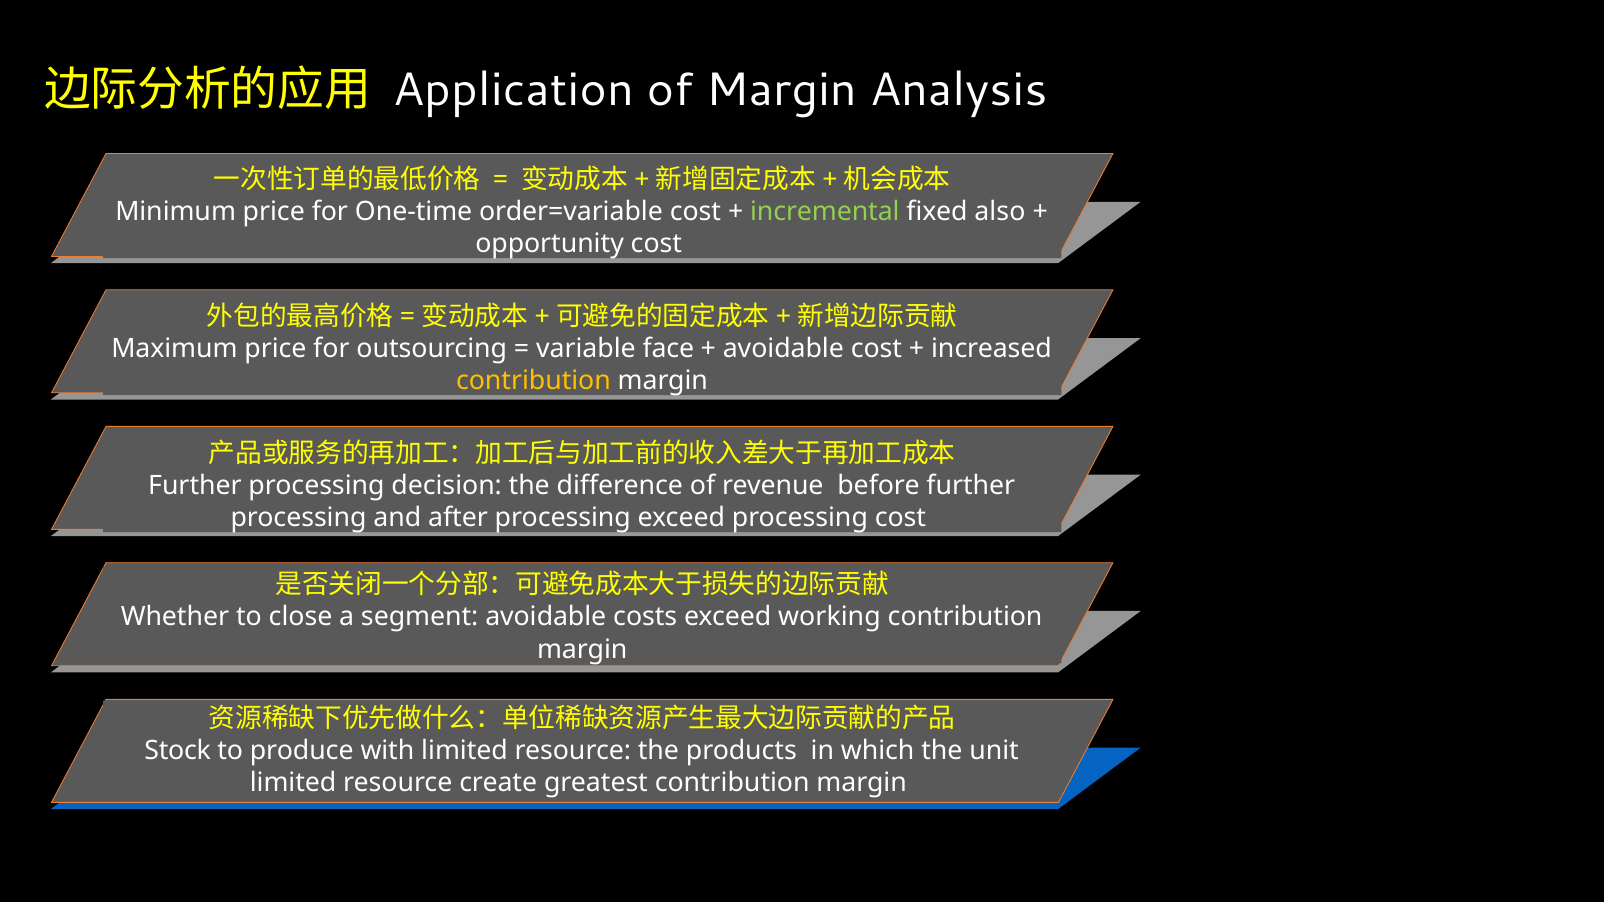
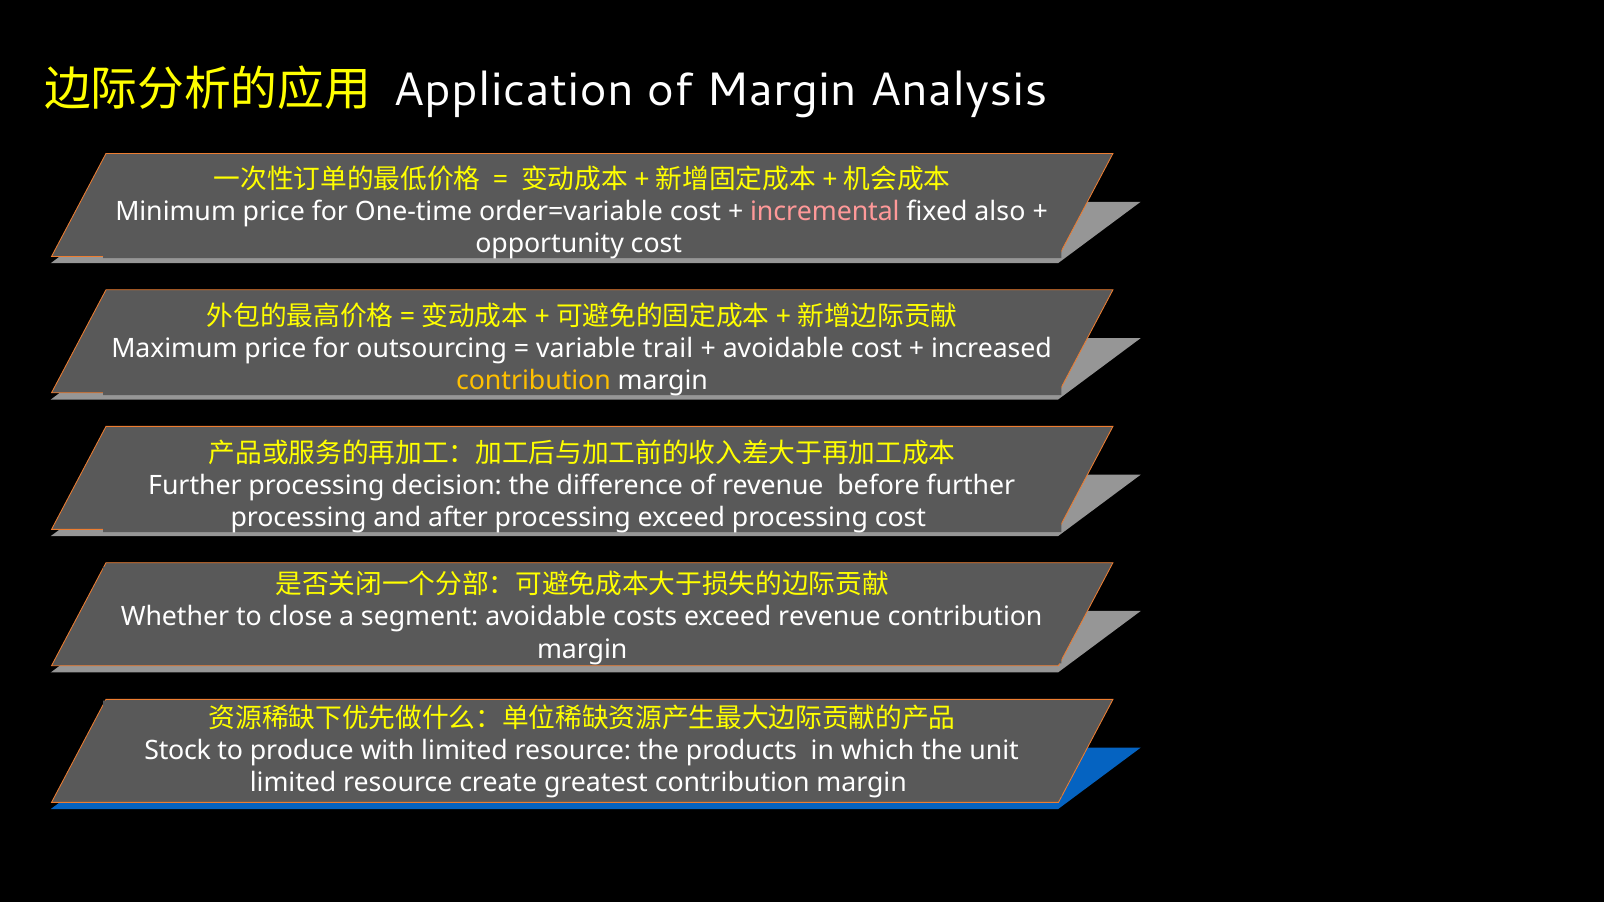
incremental colour: light green -> pink (825, 212)
face: face -> trail (668, 349)
exceed working: working -> revenue (829, 617)
